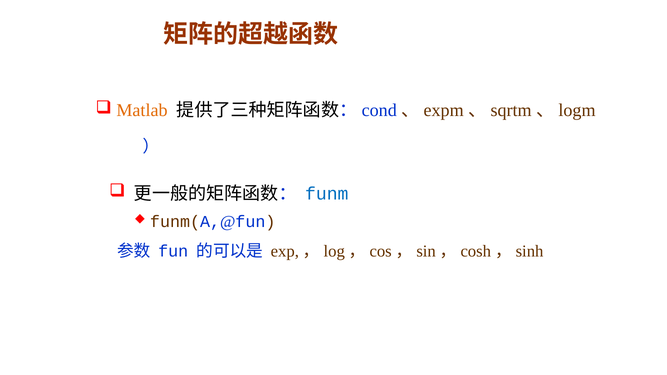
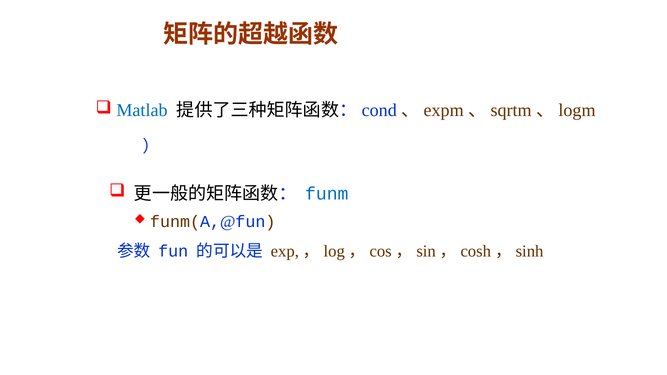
Matlab colour: orange -> blue (142, 111)
